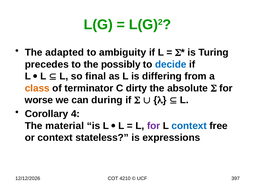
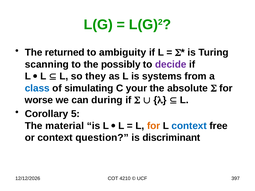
adapted: adapted -> returned (65, 53)
precedes: precedes -> scanning (47, 64)
decide colour: blue -> purple (171, 64)
final: final -> they (96, 76)
differing: differing -> systems (162, 76)
class colour: orange -> blue (37, 88)
terminator: terminator -> simulating (89, 88)
dirty: dirty -> your (137, 88)
4: 4 -> 5 (75, 114)
for colour: purple -> orange (154, 126)
stateless: stateless -> question (102, 138)
expressions: expressions -> discriminant (171, 138)
